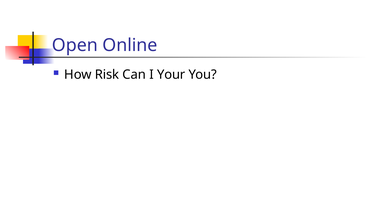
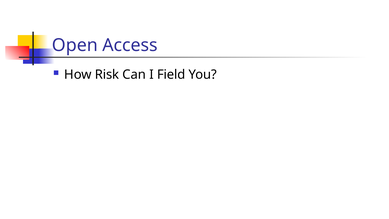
Online: Online -> Access (130, 45)
Your: Your -> Field (171, 75)
